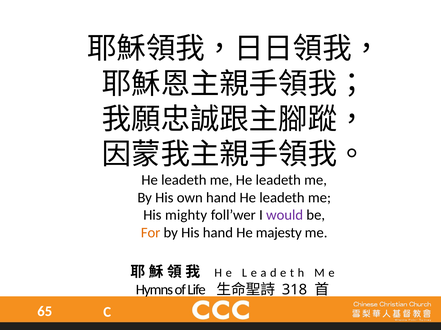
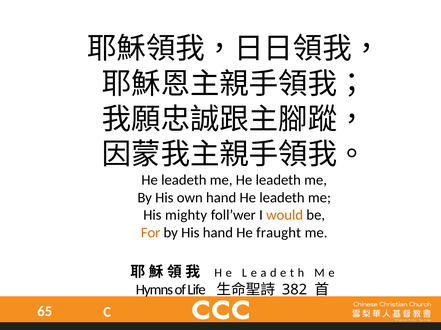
would colour: purple -> orange (285, 216)
majesty: majesty -> fraught (279, 233)
318: 318 -> 382 (295, 290)
